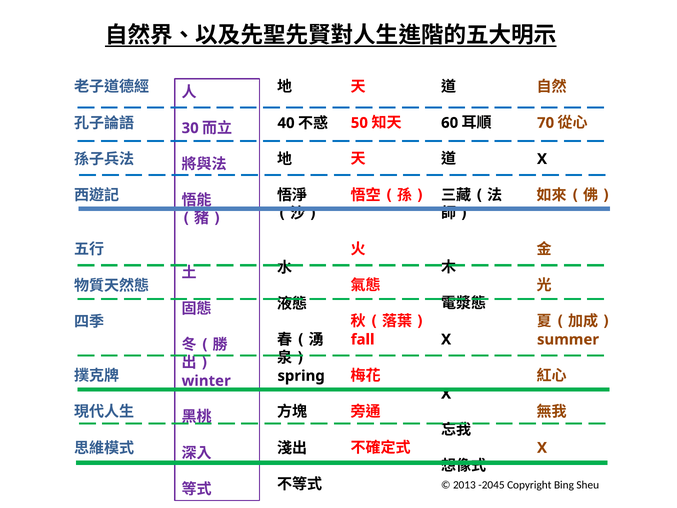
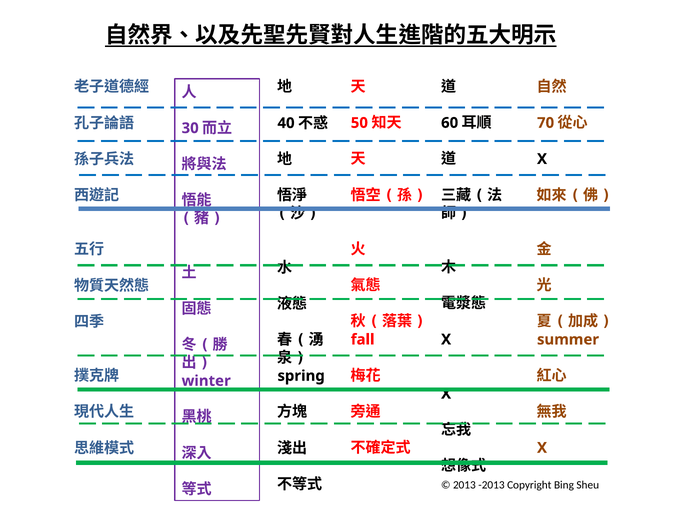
-2045: -2045 -> -2013 (491, 485)
